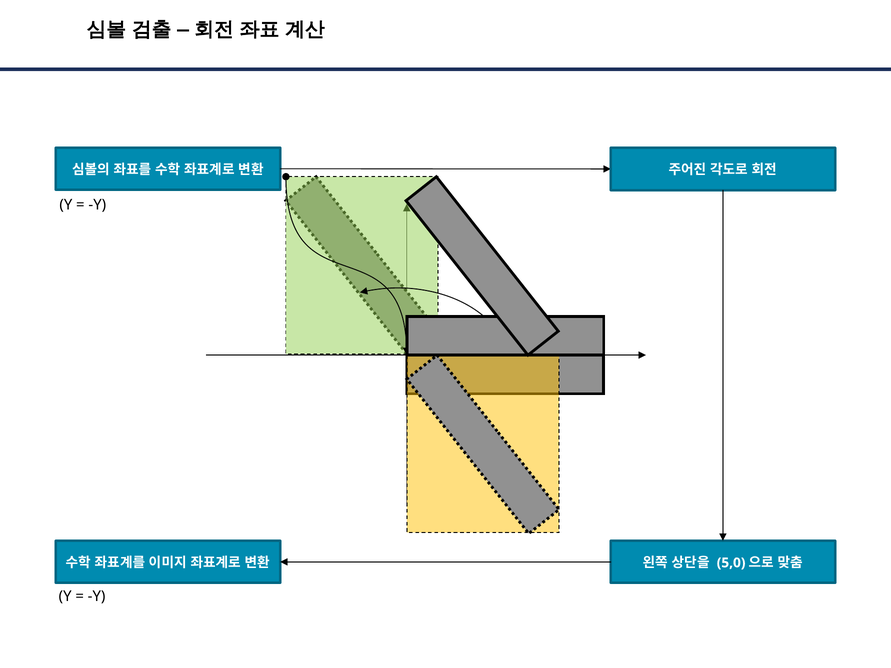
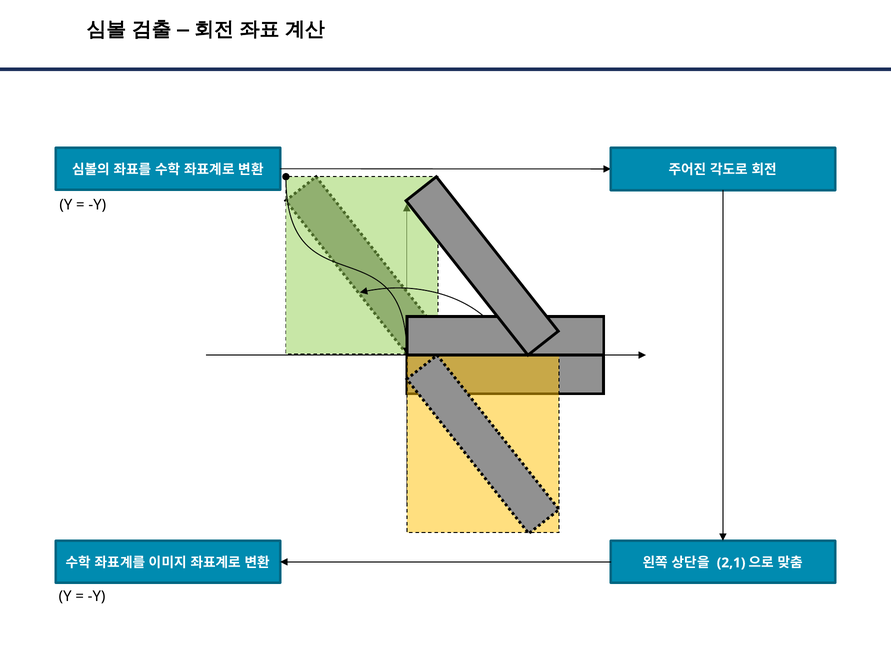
5,0: 5,0 -> 2,1 (731, 563)
